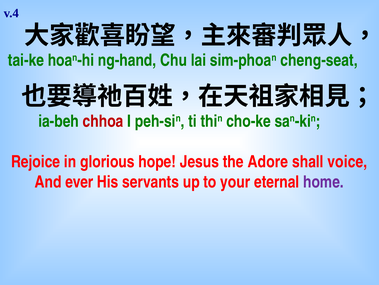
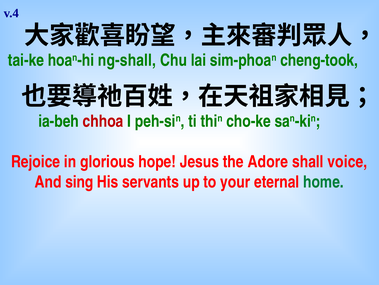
ng-hand: ng-hand -> ng-shall (127, 60)
cheng-seat: cheng-seat -> cheng-took (319, 60)
ever: ever -> sing (79, 182)
home colour: purple -> green (323, 182)
